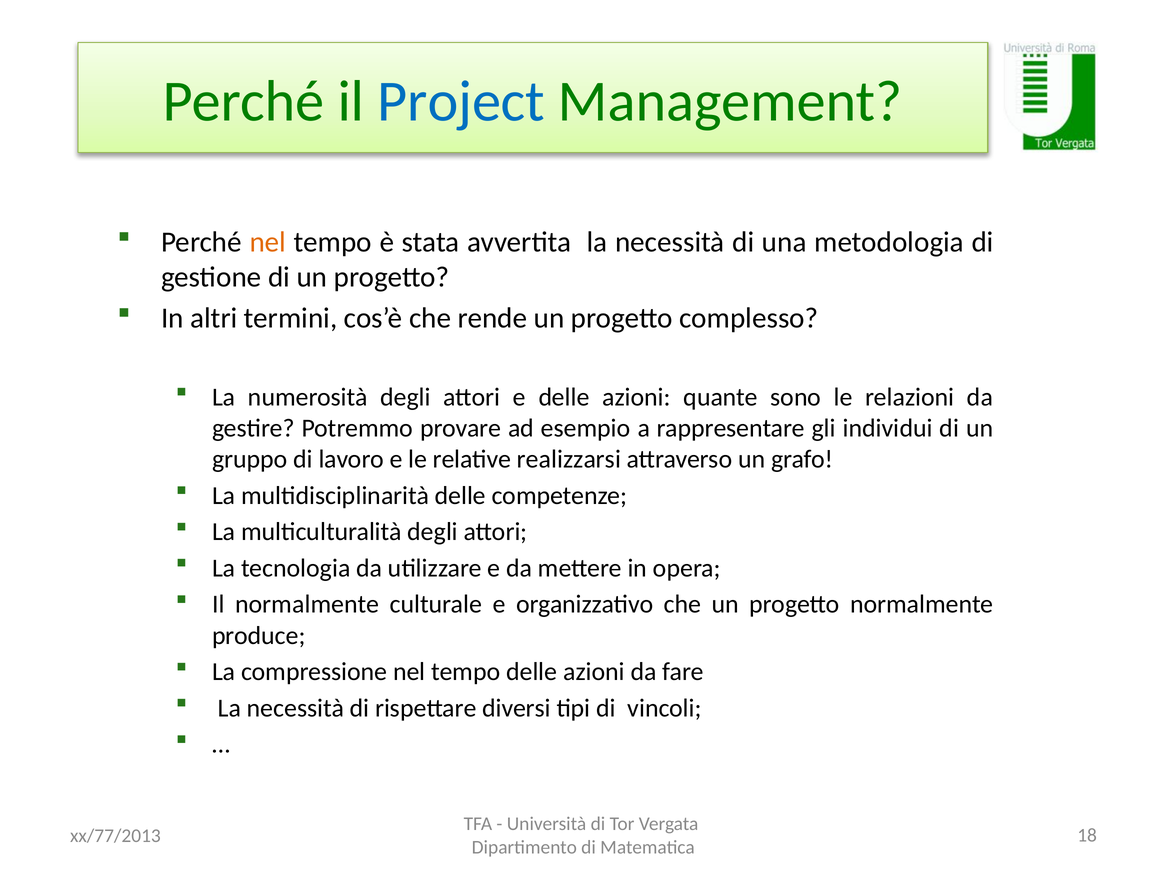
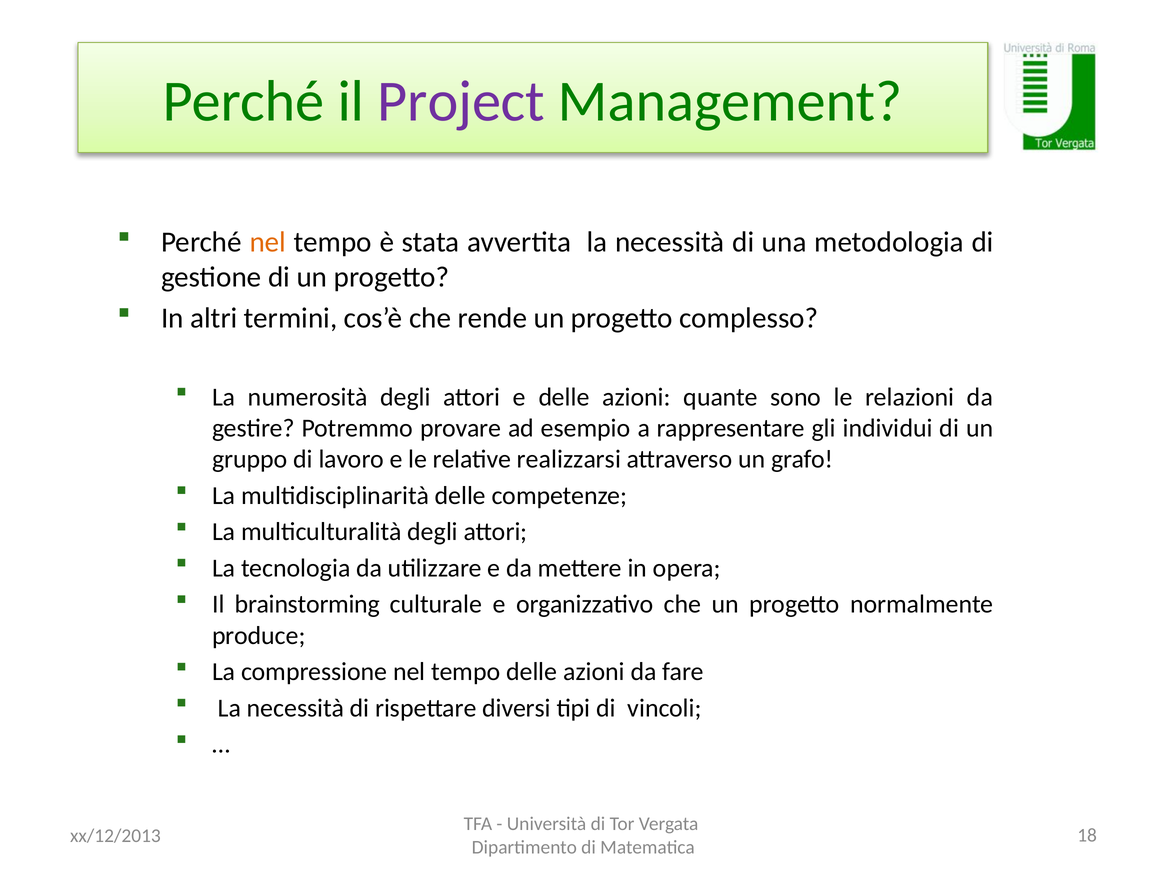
Project colour: blue -> purple (461, 102)
Il normalmente: normalmente -> brainstorming (307, 605)
xx/77/2013: xx/77/2013 -> xx/12/2013 (115, 836)
